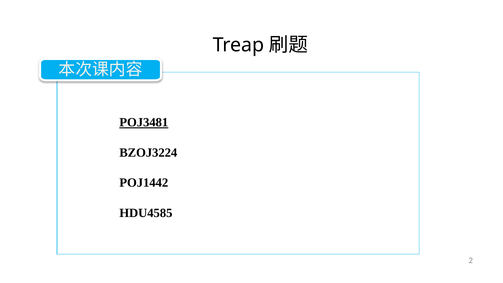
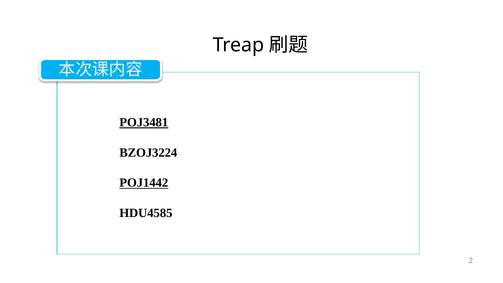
POJ1442 underline: none -> present (144, 183)
